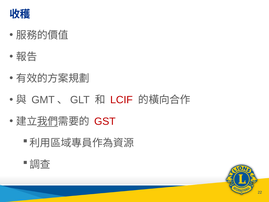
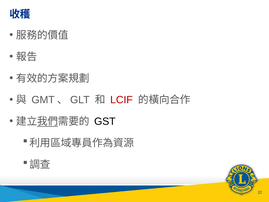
GST colour: red -> black (105, 121)
